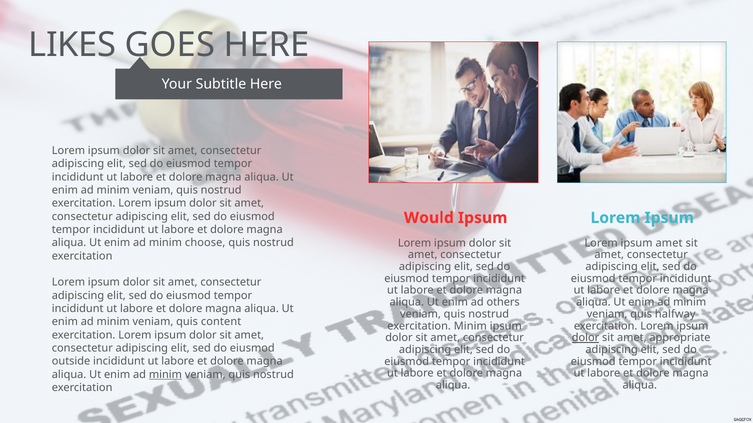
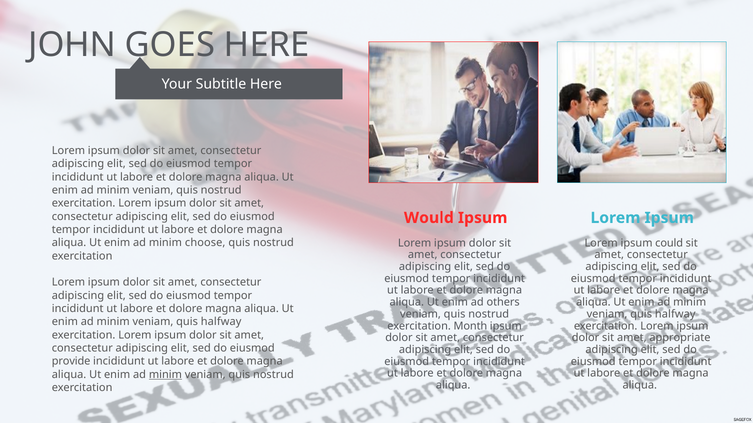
LIKES: LIKES -> JOHN (72, 45)
ipsum amet: amet -> could (669, 243)
content: content -> halfway (221, 322)
exercitation Minim: Minim -> Month (470, 326)
dolor underline: present -> none (586, 338)
outside: outside -> provide (71, 362)
